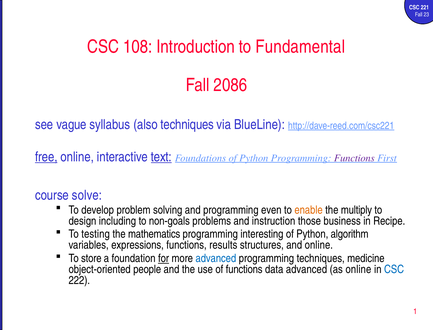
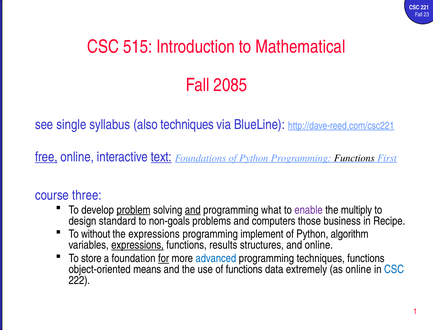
108: 108 -> 515 (138, 47)
Fundamental: Fundamental -> Mathematical (300, 47)
2086: 2086 -> 2085 (230, 85)
vague: vague -> single (71, 125)
Functions colour: purple -> black (354, 158)
solve: solve -> three (87, 195)
problem underline: none -> present (134, 210)
and underline: none -> present (193, 210)
even: even -> what (271, 210)
enable colour: orange -> purple (309, 210)
including: including -> standard (117, 221)
instruction: instruction -> computers (274, 221)
testing: testing -> without (96, 234)
the mathematics: mathematics -> expressions (154, 234)
interesting: interesting -> implement (262, 234)
expressions underline: none -> present (138, 245)
techniques medicine: medicine -> functions (366, 258)
people: people -> means (147, 269)
data advanced: advanced -> extremely (307, 269)
